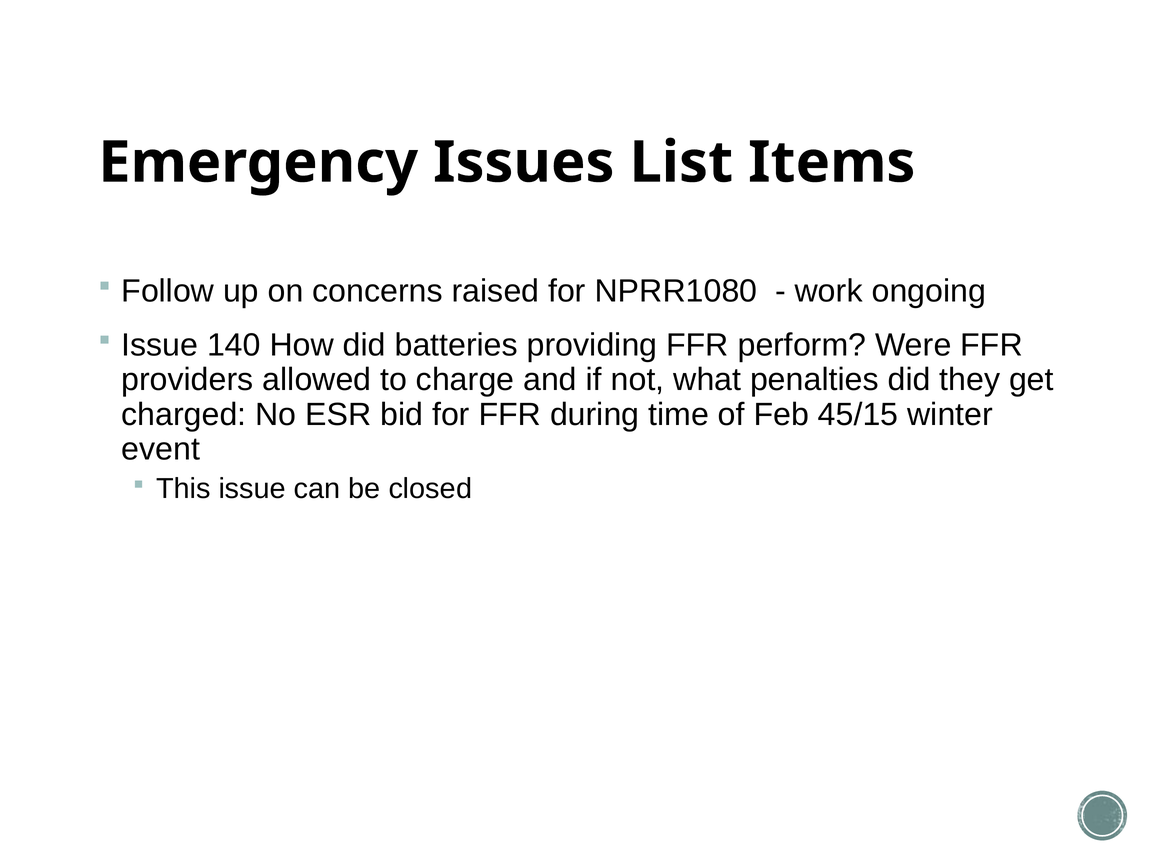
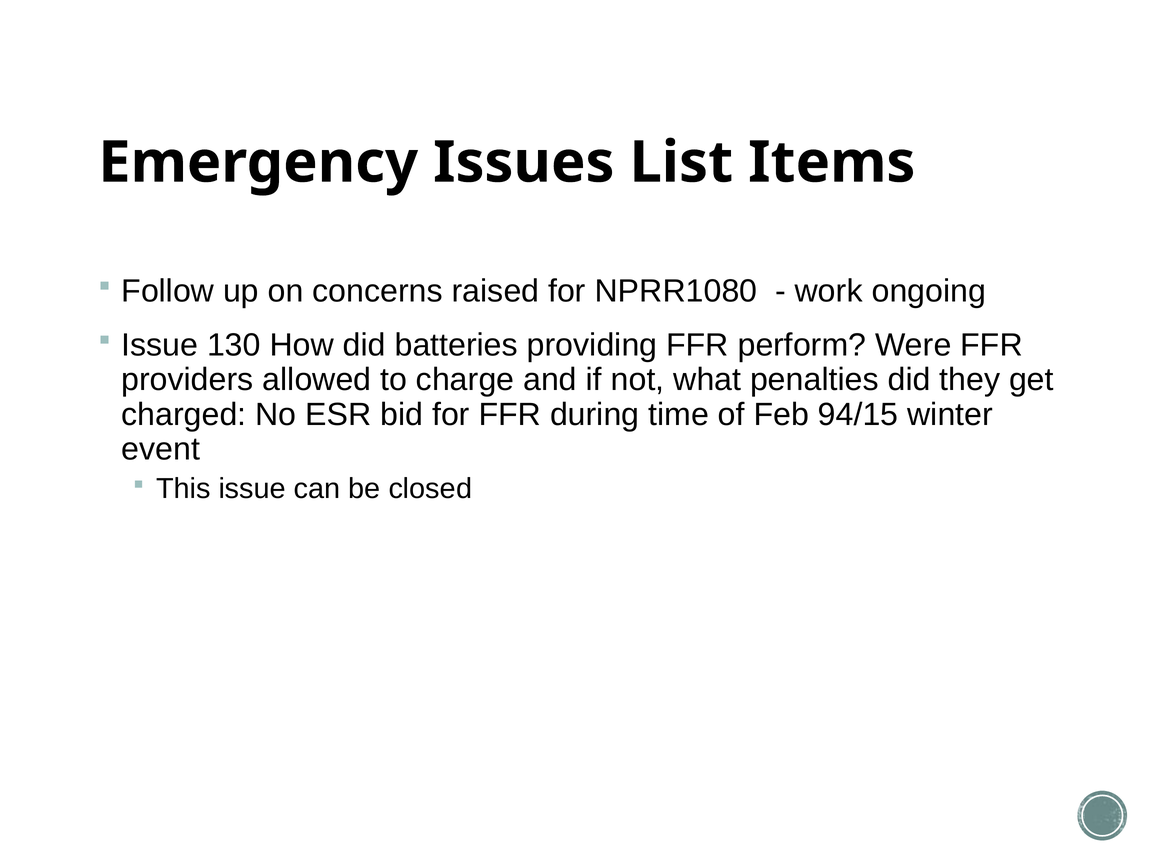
140: 140 -> 130 (234, 345)
45/15: 45/15 -> 94/15 (858, 415)
